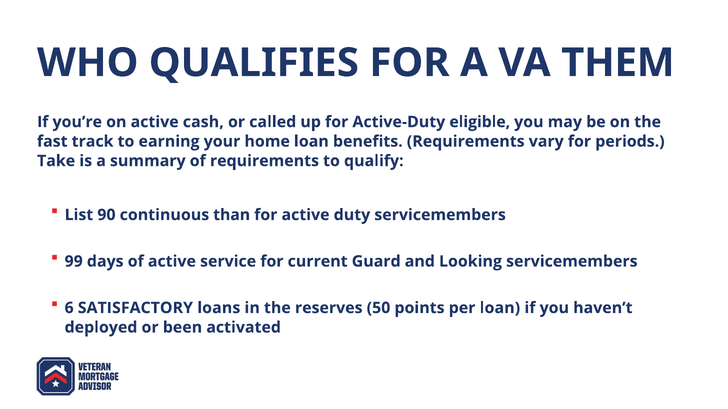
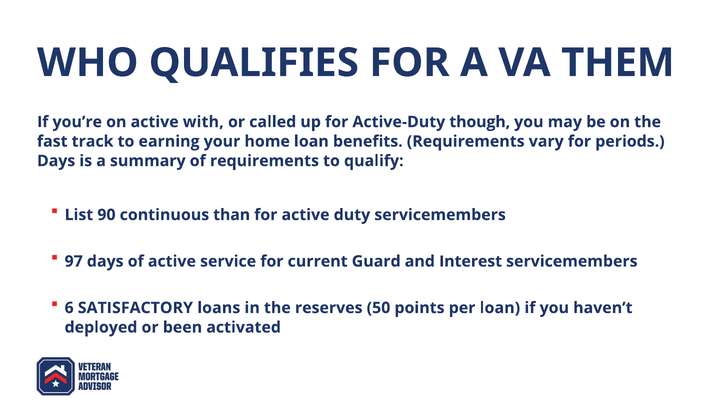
cash: cash -> with (203, 122)
eligible: eligible -> though (480, 122)
Take: Take -> Days (56, 161)
99: 99 -> 97 (74, 262)
Looking: Looking -> Interest (471, 262)
